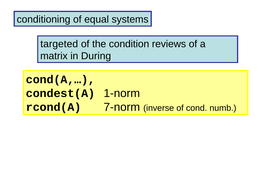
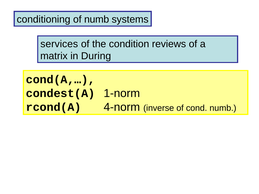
of equal: equal -> numb (97, 19)
targeted: targeted -> services (59, 44)
7-norm: 7-norm -> 4-norm (122, 107)
